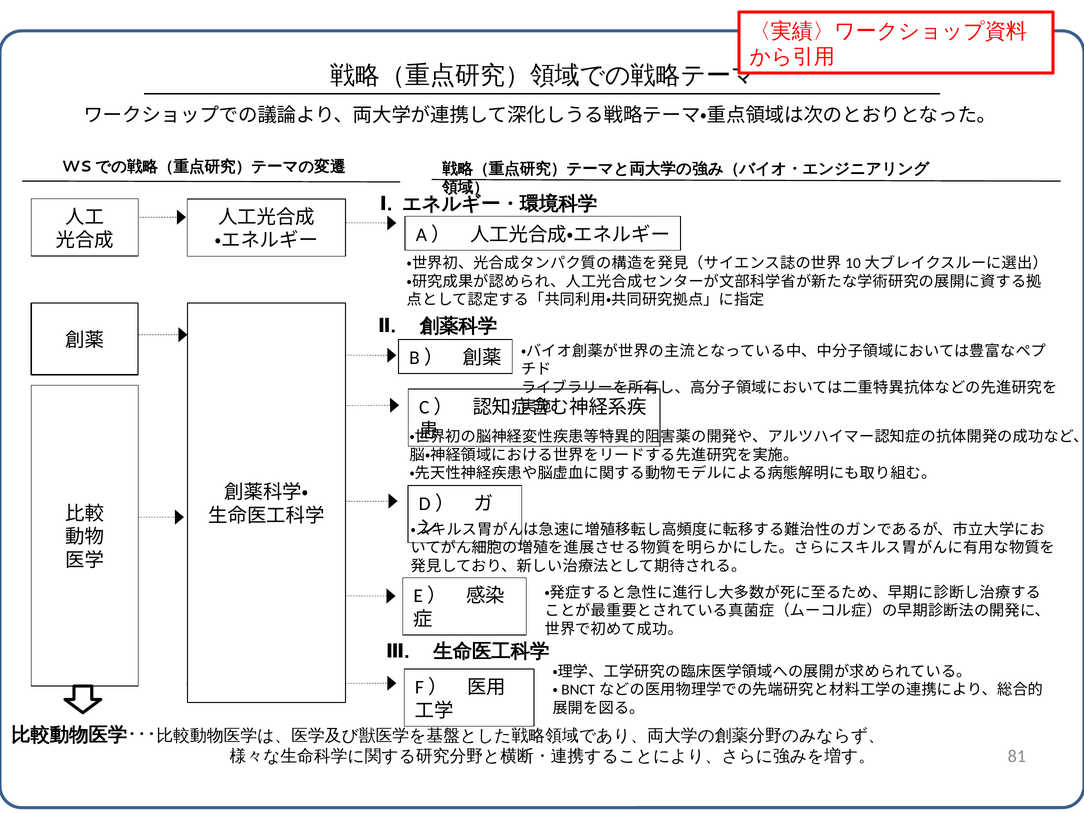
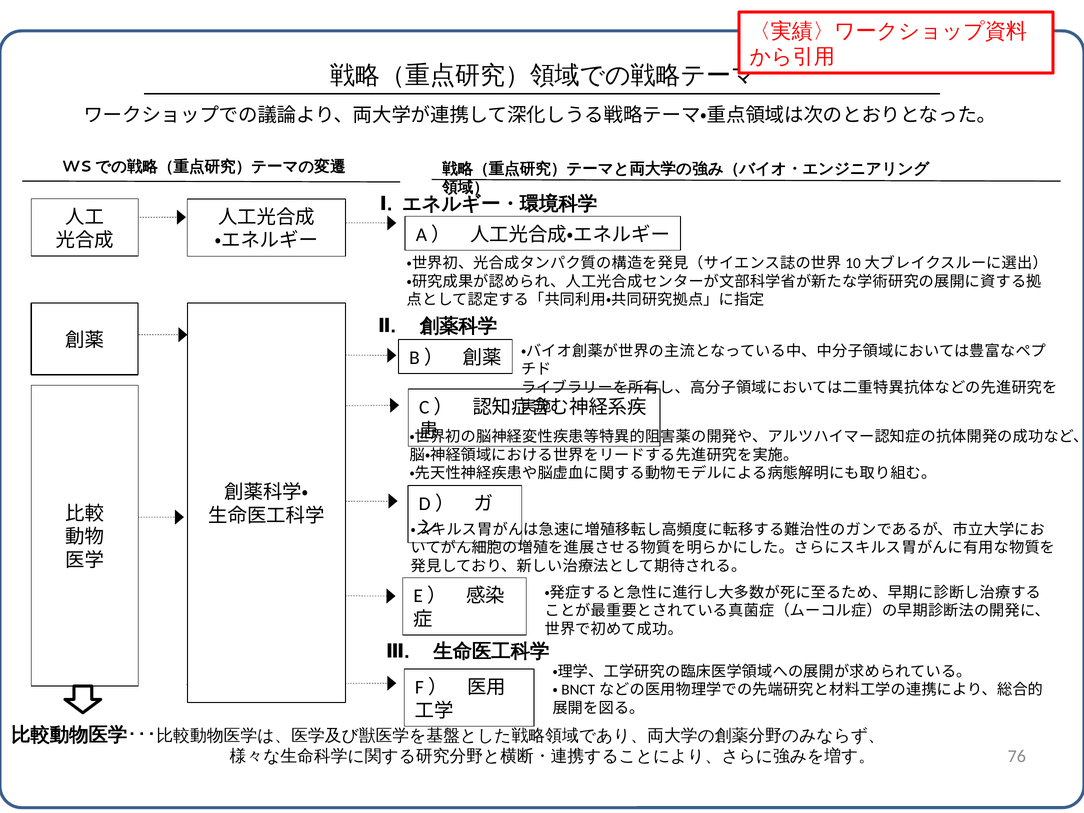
81: 81 -> 76 (1017, 757)
